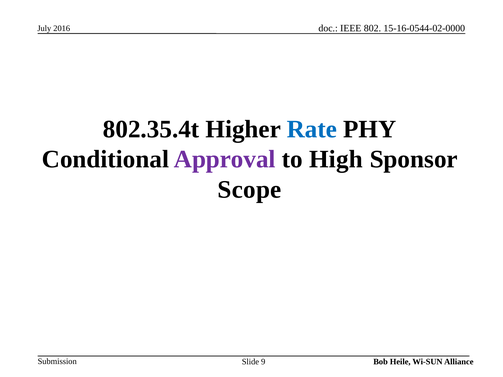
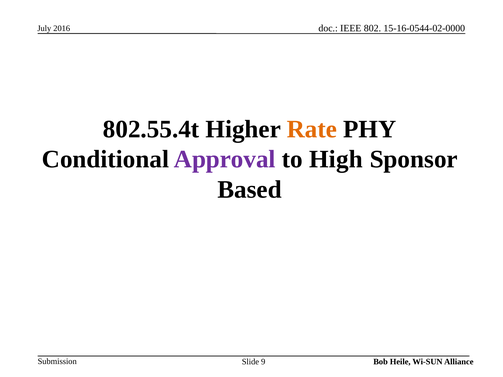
802.35.4t: 802.35.4t -> 802.55.4t (151, 129)
Rate colour: blue -> orange (312, 129)
Scope: Scope -> Based (250, 190)
